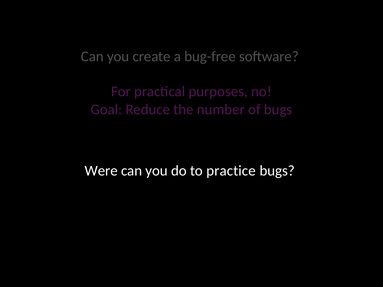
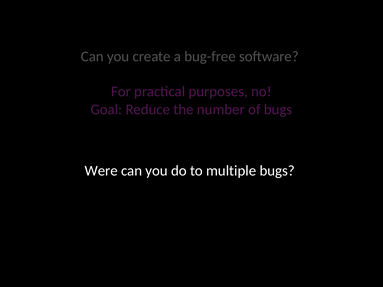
practice: practice -> multiple (231, 171)
